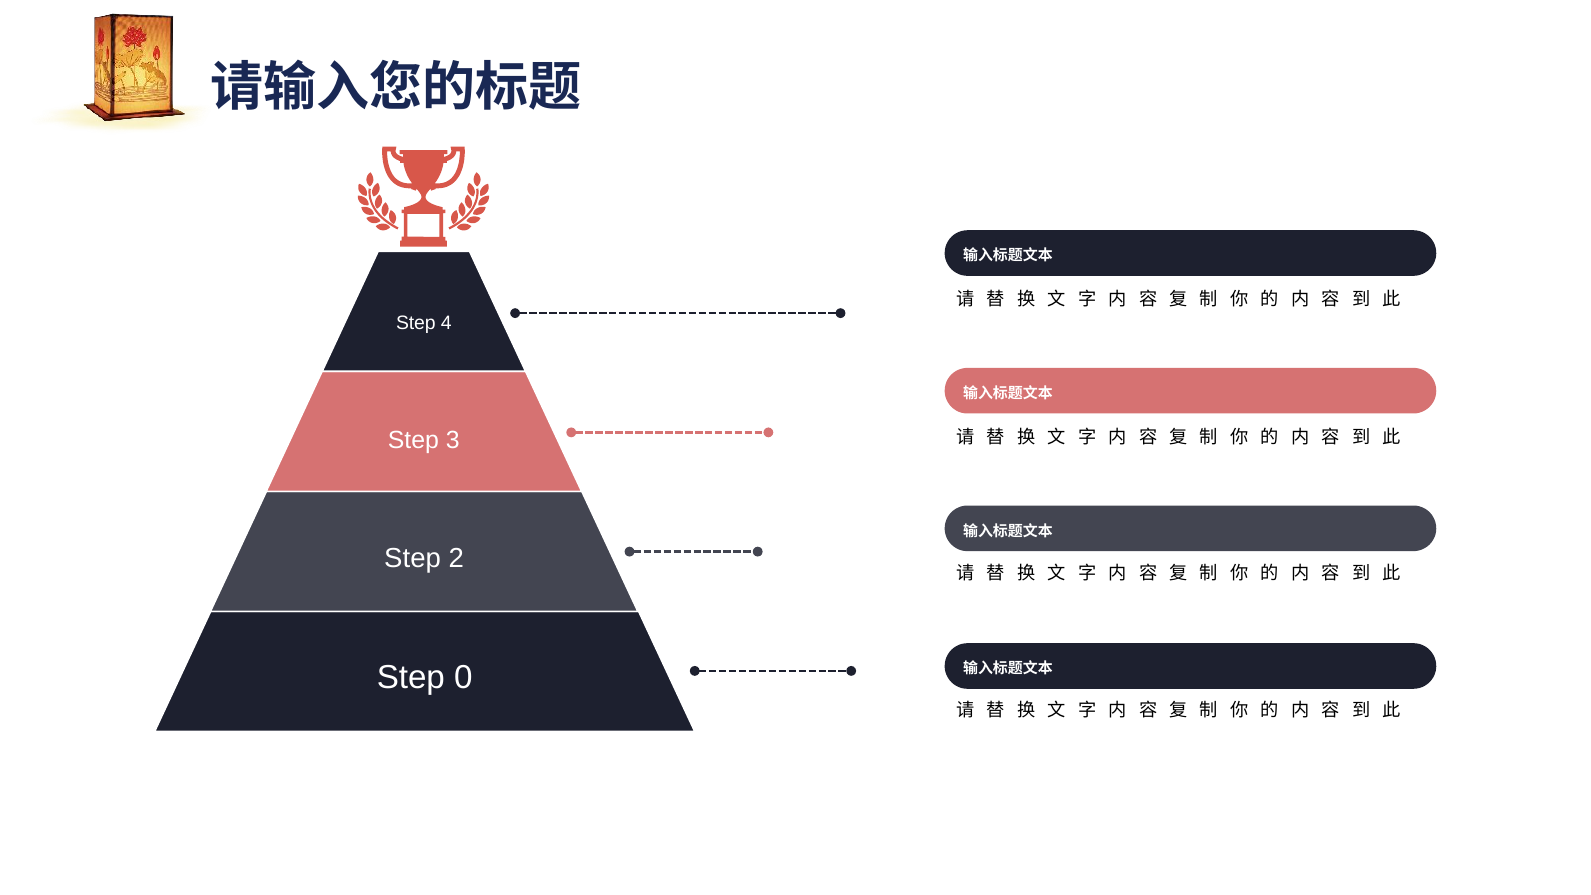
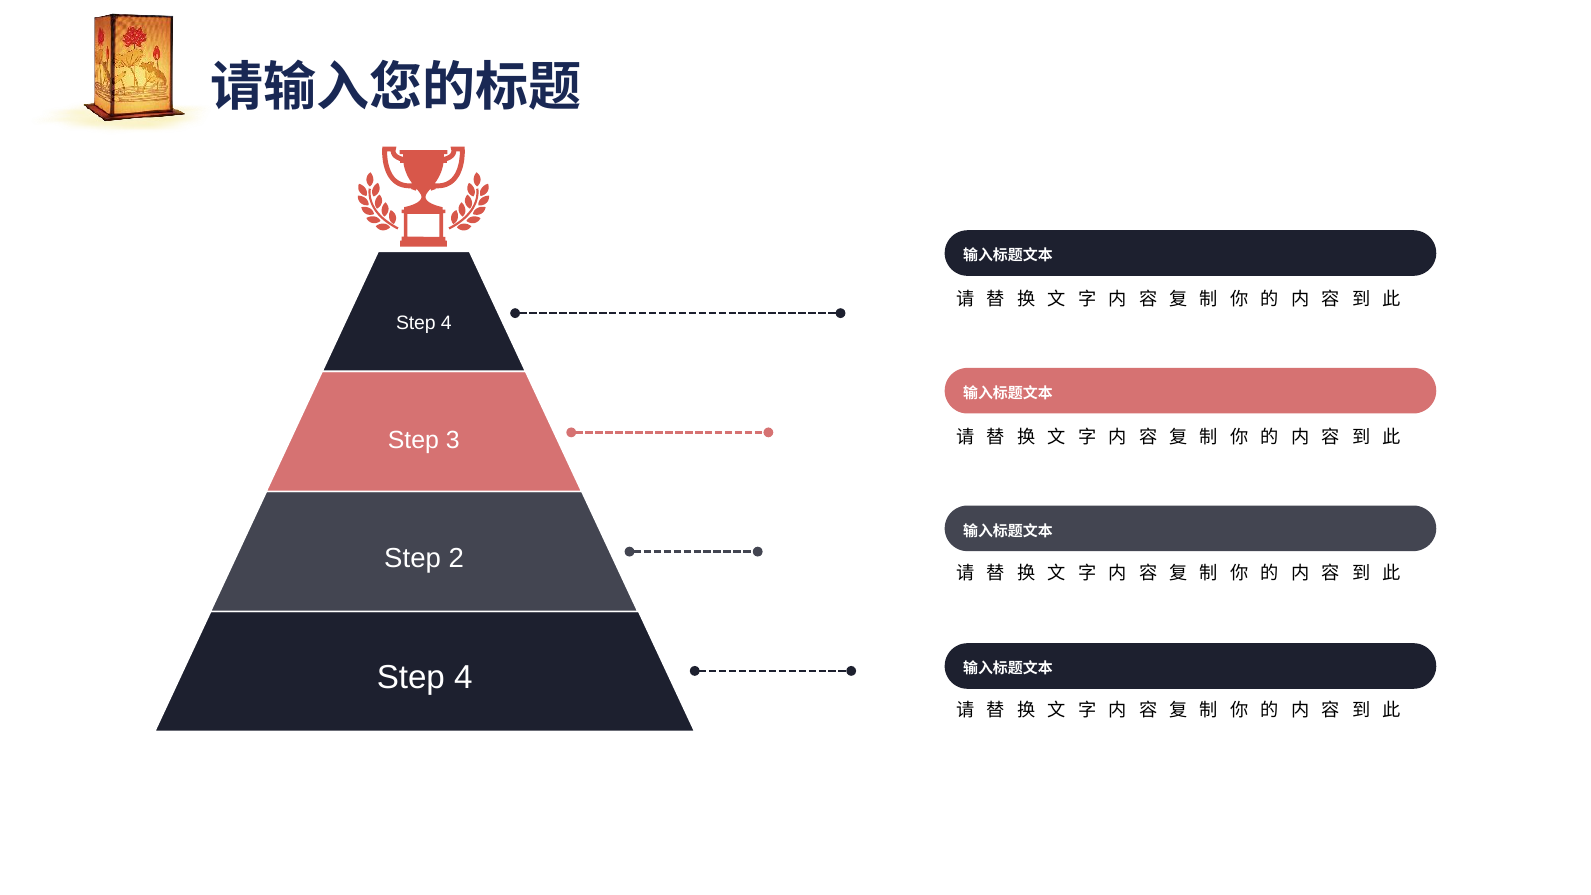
0: 0 -> 4 (463, 678)
